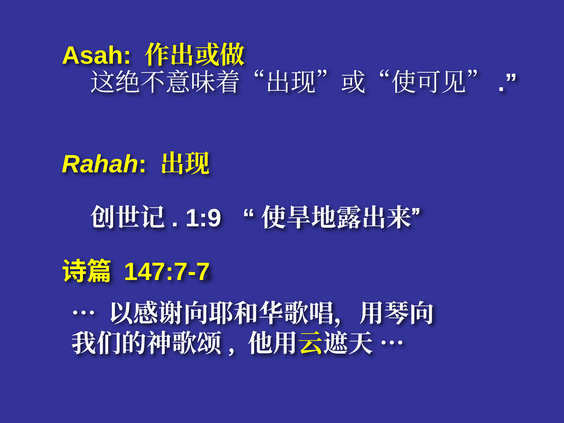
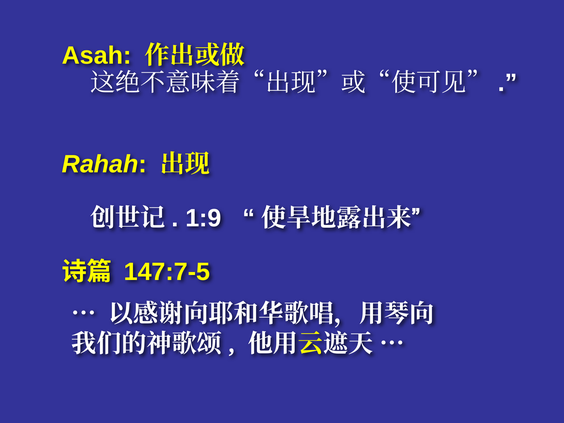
147:7-7: 147:7-7 -> 147:7-5 (167, 272)
